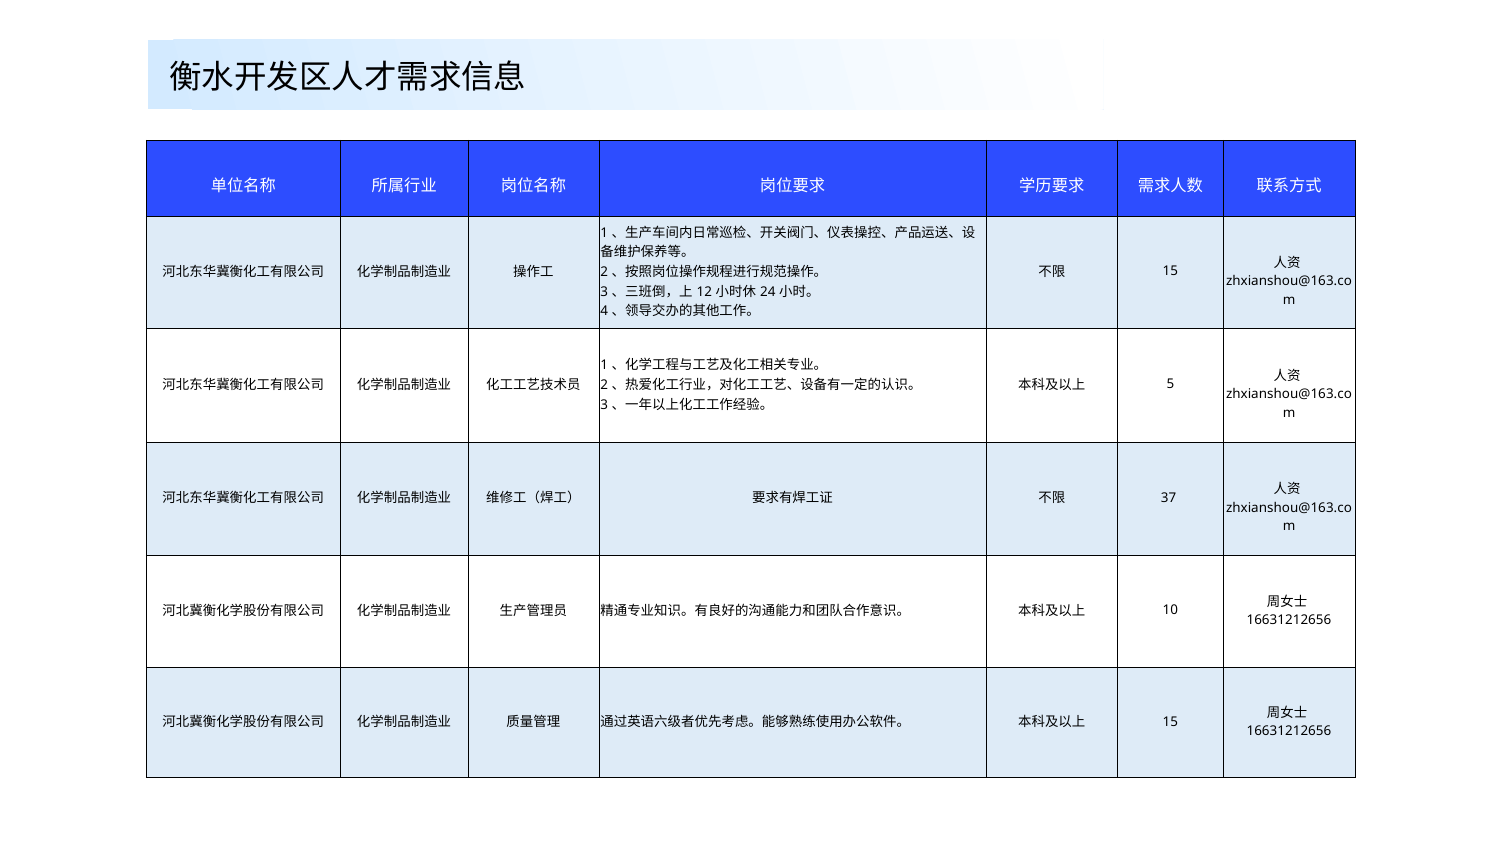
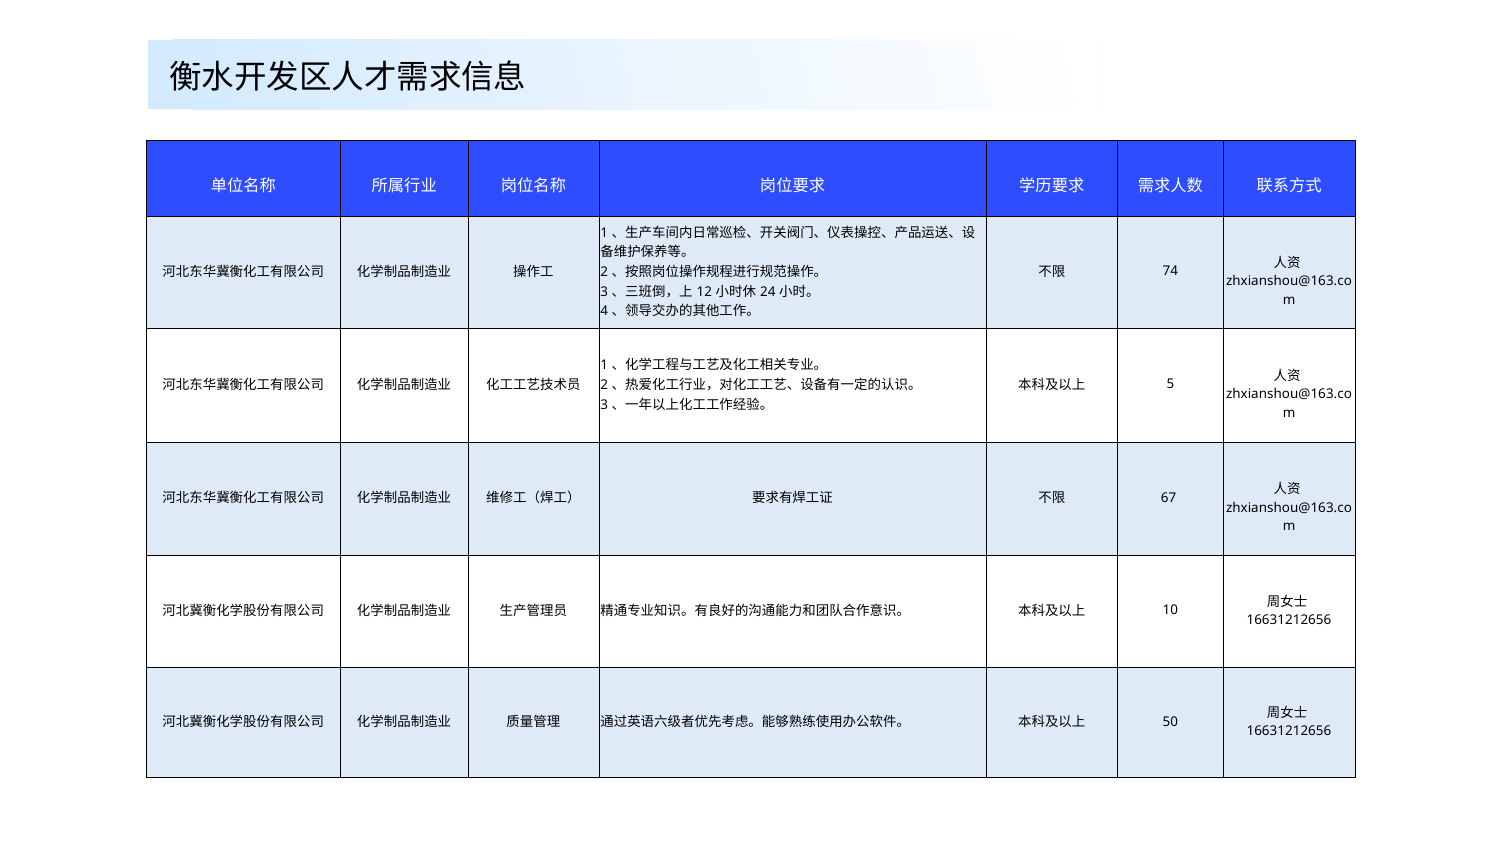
15: 15 -> 74 (1170, 271)
37: 37 -> 67 (1169, 498)
15: 15 -> 50 (1170, 721)
